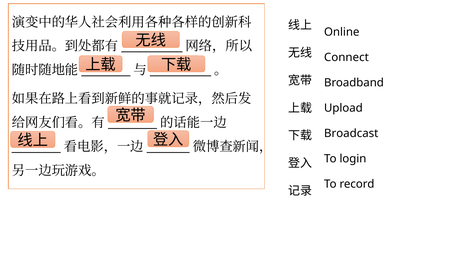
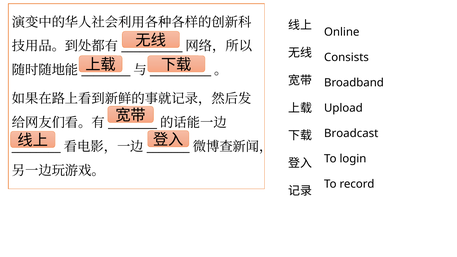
Connect: Connect -> Consists (346, 57)
